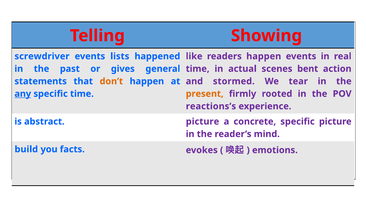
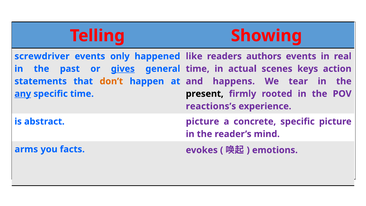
lists: lists -> only (120, 56)
readers happen: happen -> authors (264, 56)
gives underline: none -> present (123, 69)
bent: bent -> keys (308, 69)
stormed: stormed -> happens (234, 81)
present colour: orange -> black (205, 94)
build: build -> arms (26, 149)
